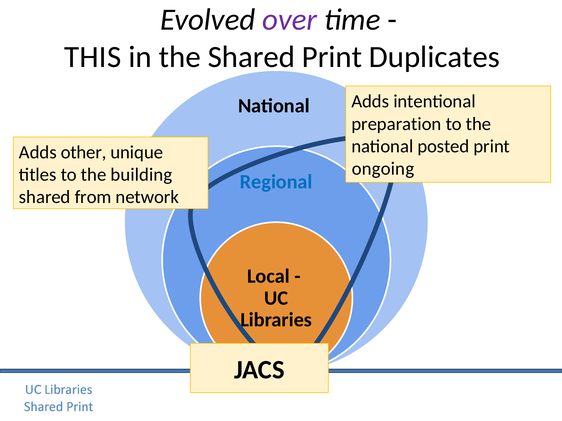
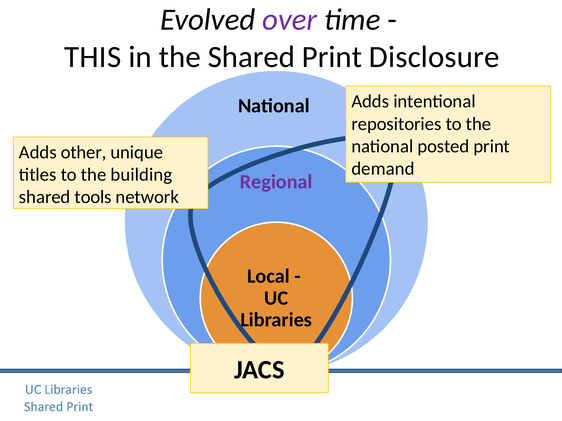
Duplicates: Duplicates -> Disclosure (434, 57)
preparation: preparation -> repositories (396, 124)
ongoing: ongoing -> demand (383, 169)
Regional colour: blue -> purple (276, 182)
from: from -> tools (93, 197)
